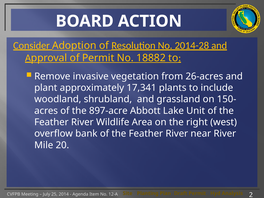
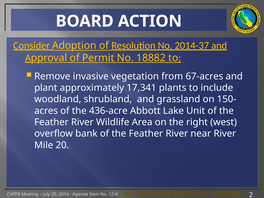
2014-28: 2014-28 -> 2014-37 (192, 46)
26-acres: 26-acres -> 67-acres (204, 76)
897-acre: 897-acre -> 436-acre (108, 111)
